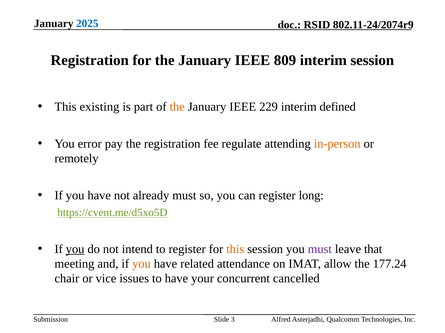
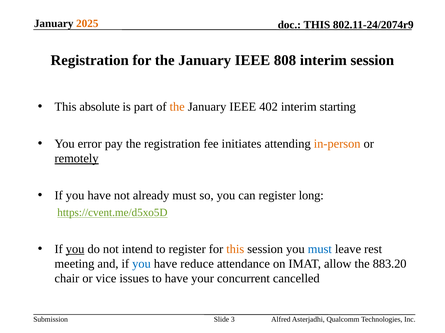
2025 colour: blue -> orange (87, 24)
RSID: RSID -> THIS (317, 25)
809: 809 -> 808 (285, 60)
existing: existing -> absolute (100, 107)
229: 229 -> 402 (269, 107)
defined: defined -> starting (338, 107)
regulate: regulate -> initiates (242, 144)
remotely underline: none -> present (77, 159)
must colour: purple -> blue (320, 250)
that: that -> rest (373, 250)
you colour: orange -> blue (141, 264)
related: related -> reduce (197, 264)
177.24: 177.24 -> 883.20 (390, 264)
